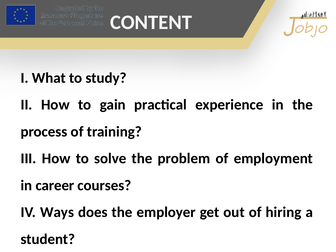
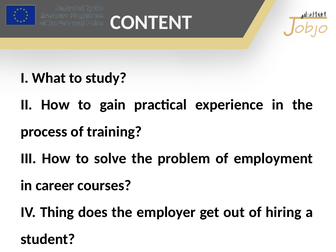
Ways: Ways -> Thing (57, 212)
